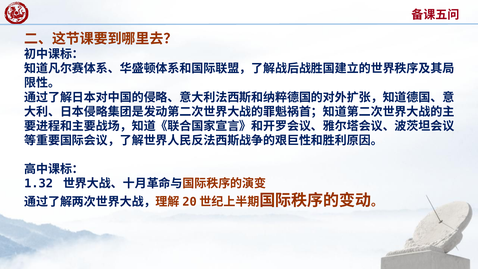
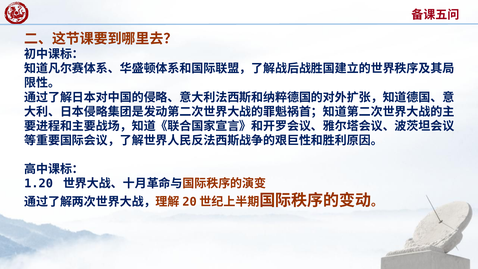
1.32: 1.32 -> 1.20 (39, 183)
